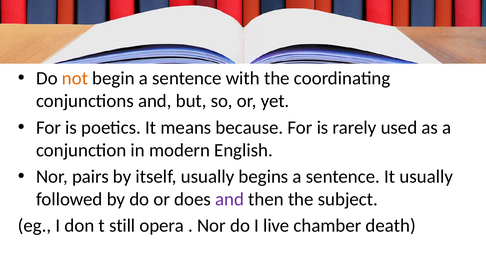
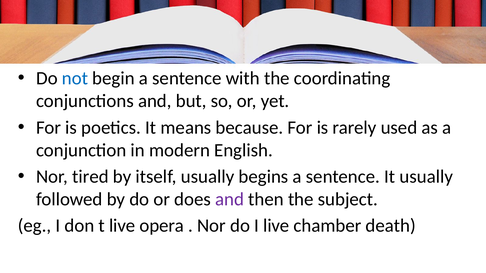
not colour: orange -> blue (75, 78)
pairs: pairs -> tired (90, 177)
t still: still -> live (122, 226)
